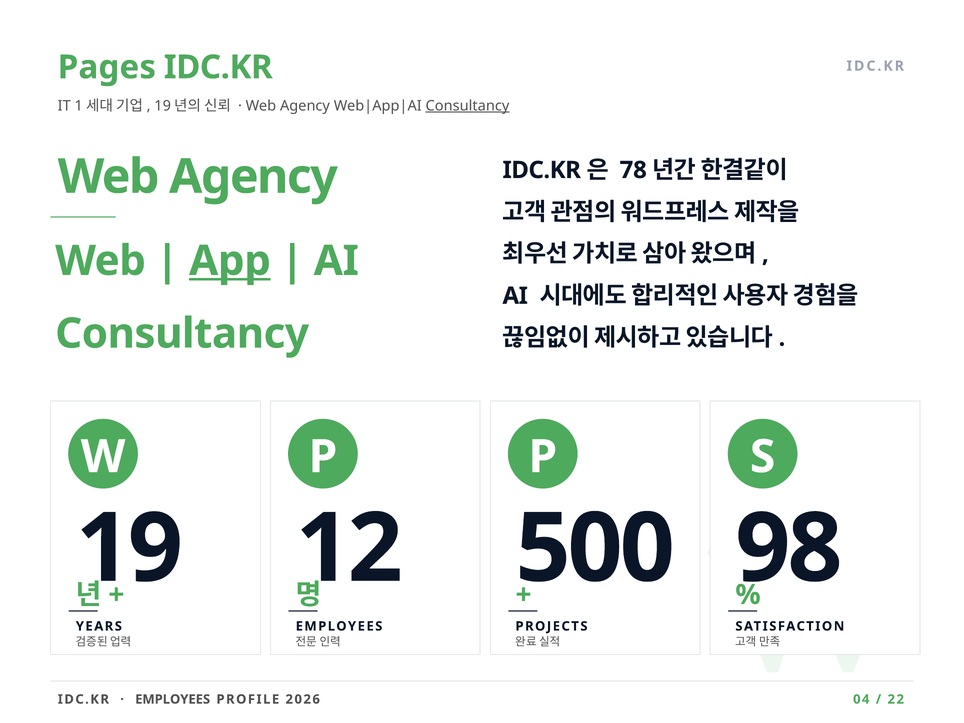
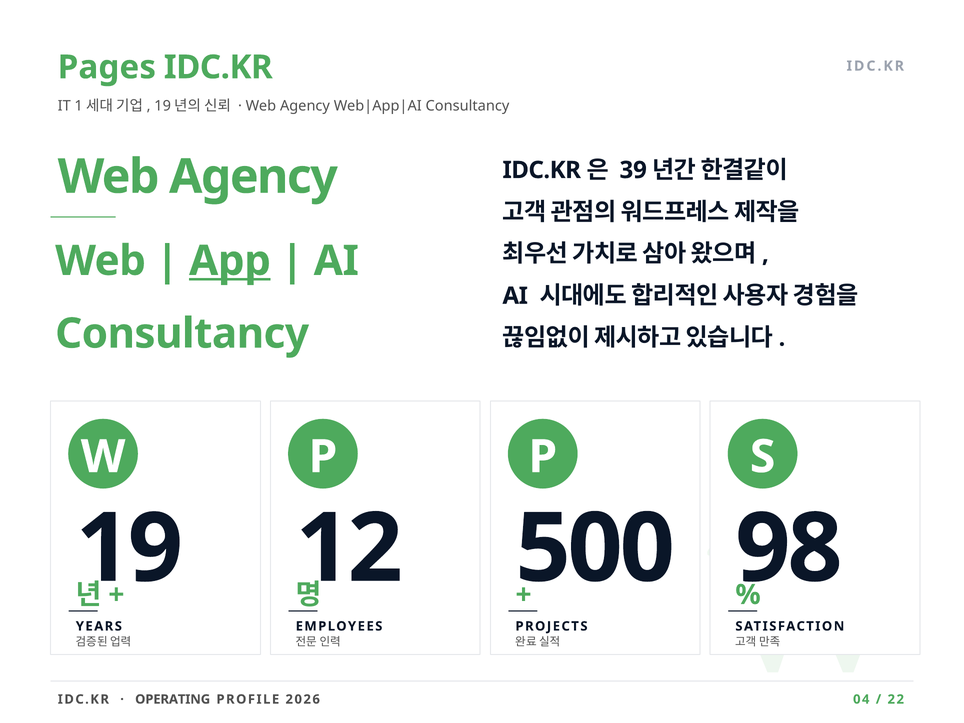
Consultancy underline: present -> none (467, 106)
78: 78 -> 39 (633, 170)
EMPLOYEES: EMPLOYEES -> OPERATING (173, 700)
